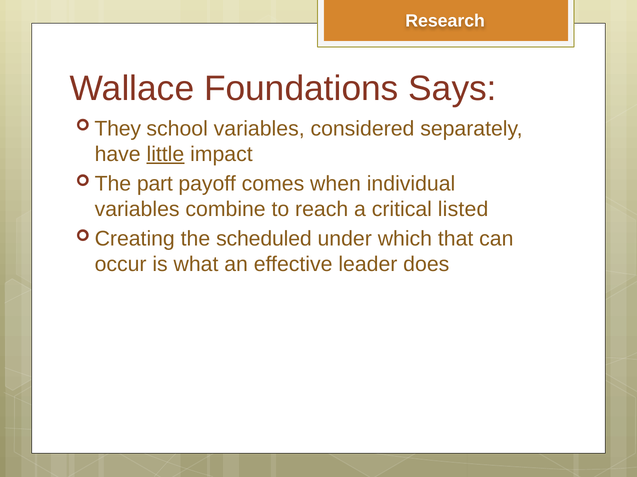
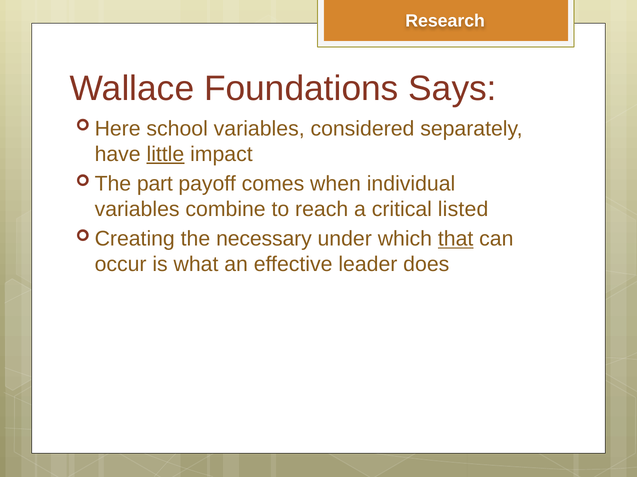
They: They -> Here (118, 129)
scheduled: scheduled -> necessary (264, 239)
that underline: none -> present (456, 239)
